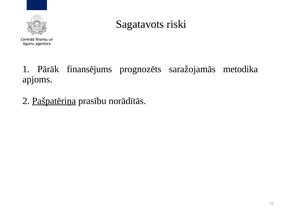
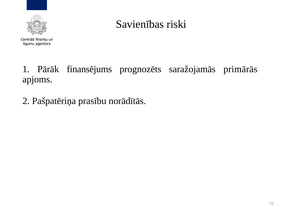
Sagatavots: Sagatavots -> Savienības (140, 24)
metodika: metodika -> primārās (240, 69)
Pašpatēriņa underline: present -> none (54, 101)
